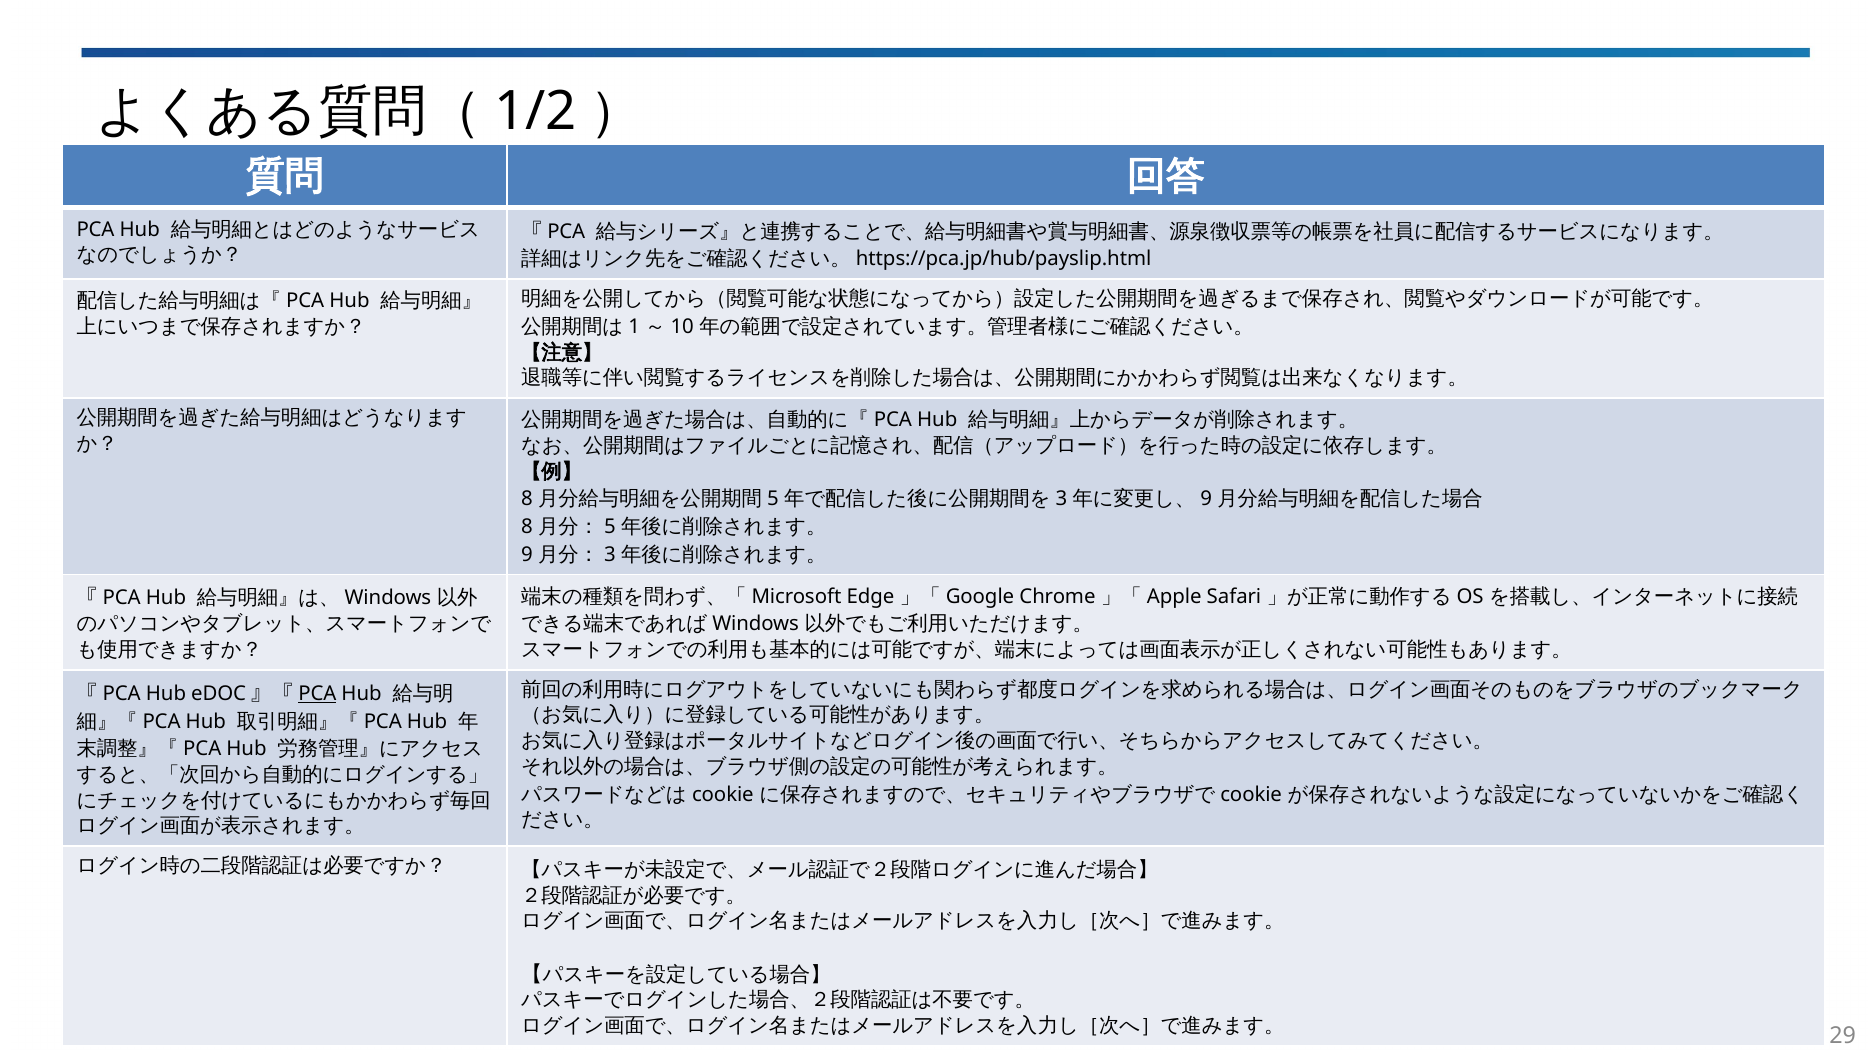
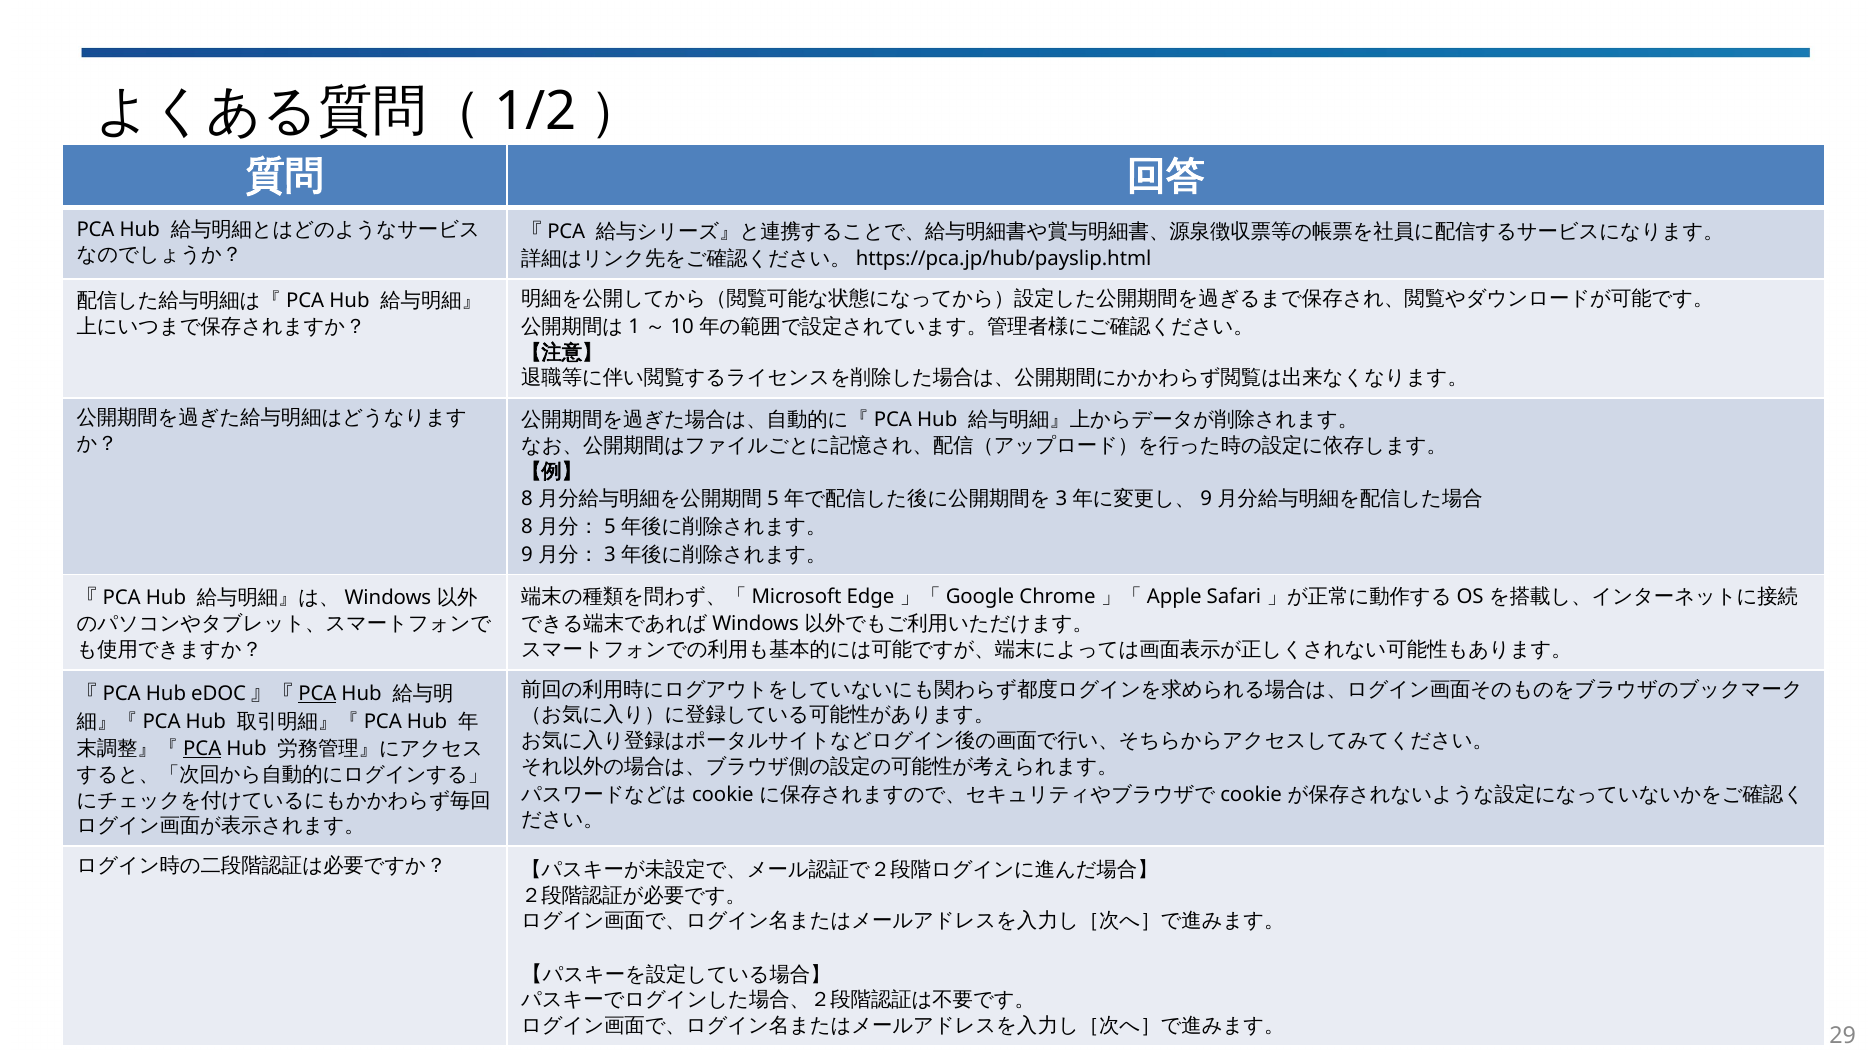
PCA underline: none -> present (202, 750)
